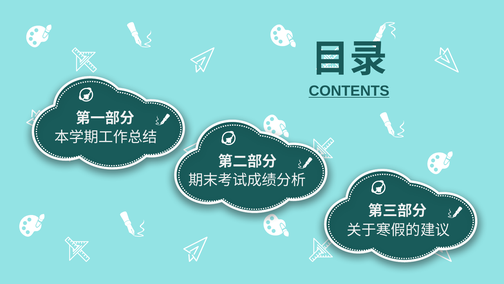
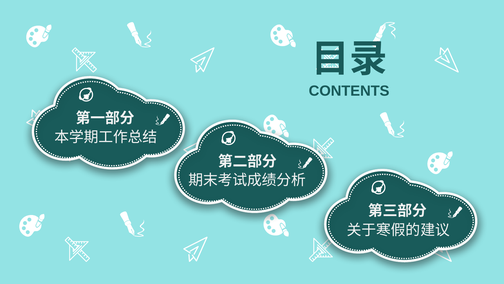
CONTENTS underline: present -> none (349, 91)
